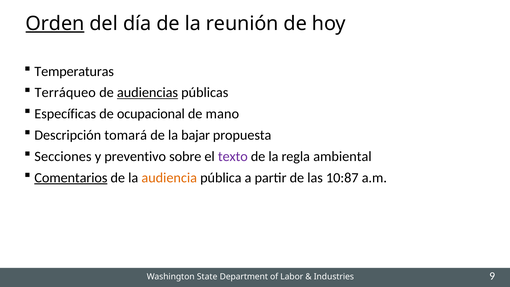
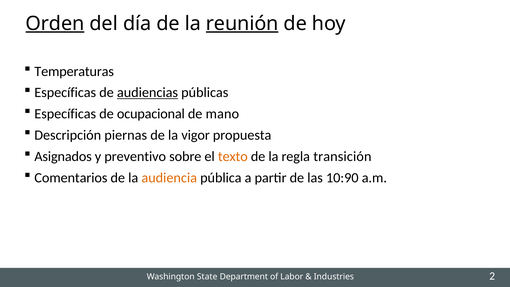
reunión underline: none -> present (242, 23)
Terráqueo: Terráqueo -> Específicas (65, 93)
tomará: tomará -> piernas (126, 135)
bajar: bajar -> vigor (196, 135)
Secciones: Secciones -> Asignados (63, 156)
texto colour: purple -> orange (233, 156)
ambiental: ambiental -> transición (342, 156)
Comentarios underline: present -> none (71, 178)
10:87: 10:87 -> 10:90 (342, 178)
9: 9 -> 2 (492, 276)
